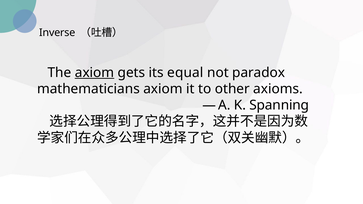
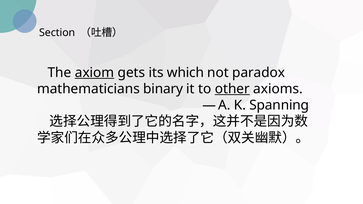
Inverse: Inverse -> Section (57, 33)
equal: equal -> which (185, 73)
mathematicians axiom: axiom -> binary (163, 89)
other underline: none -> present (232, 89)
